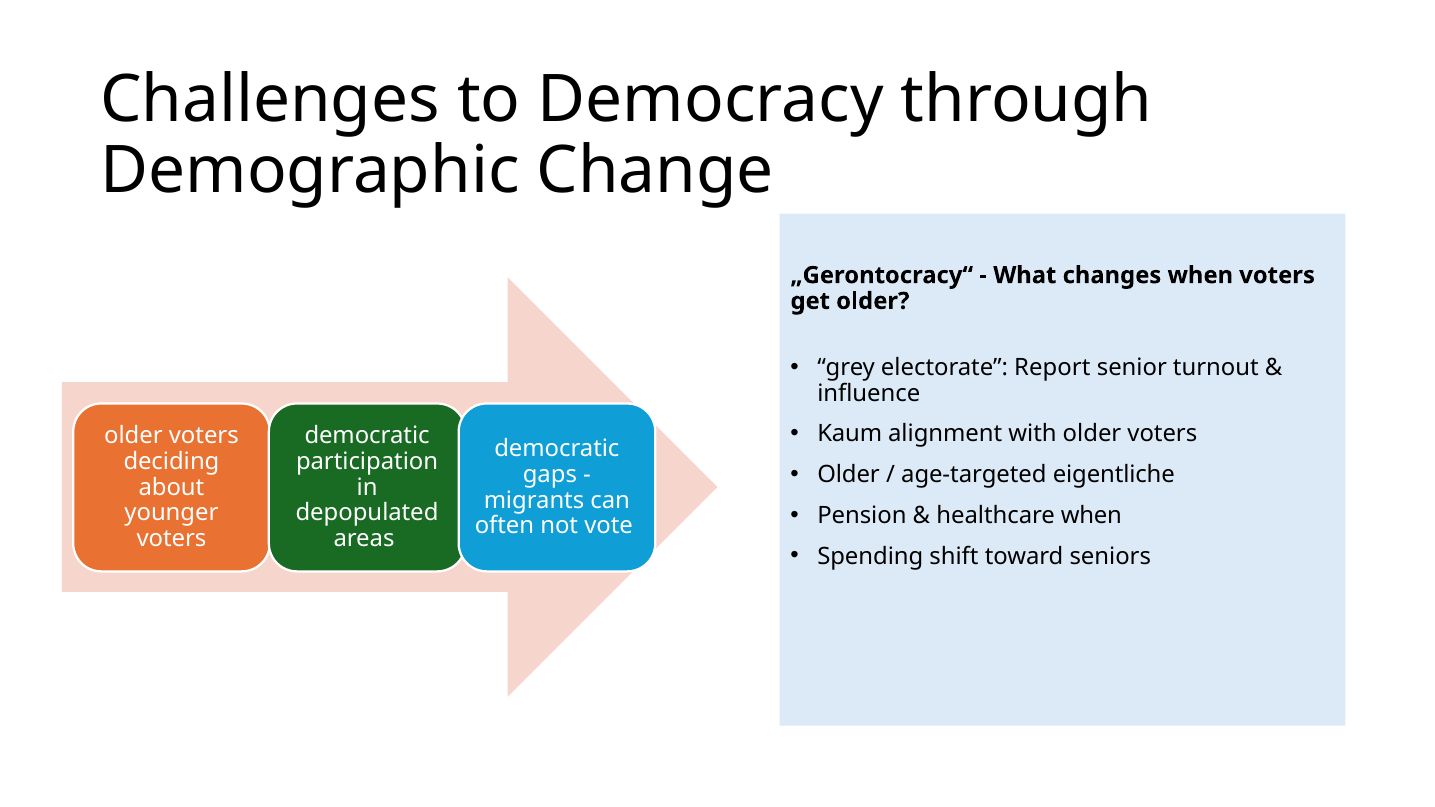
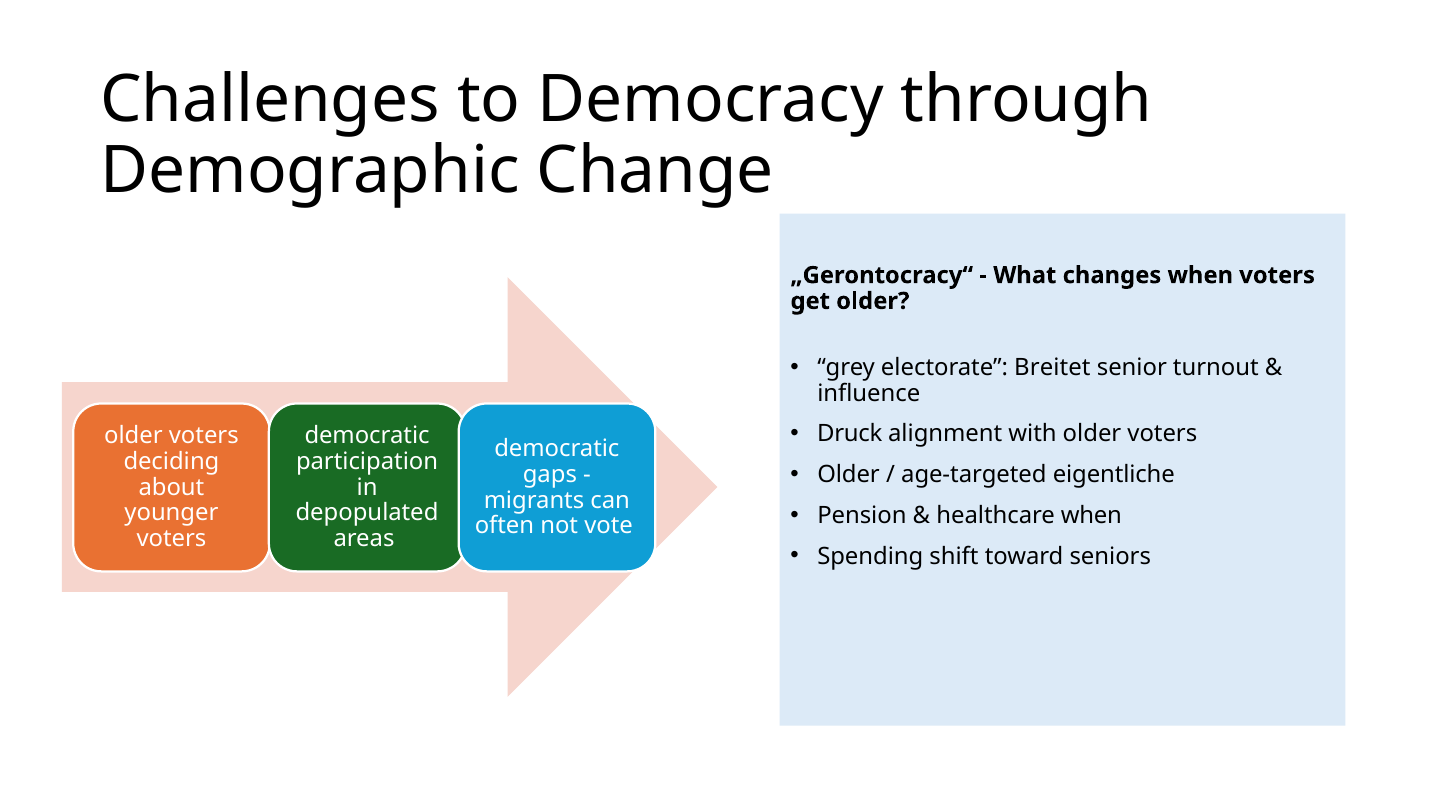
Report: Report -> Breitet (1052, 368)
Kaum: Kaum -> Druck (850, 434)
